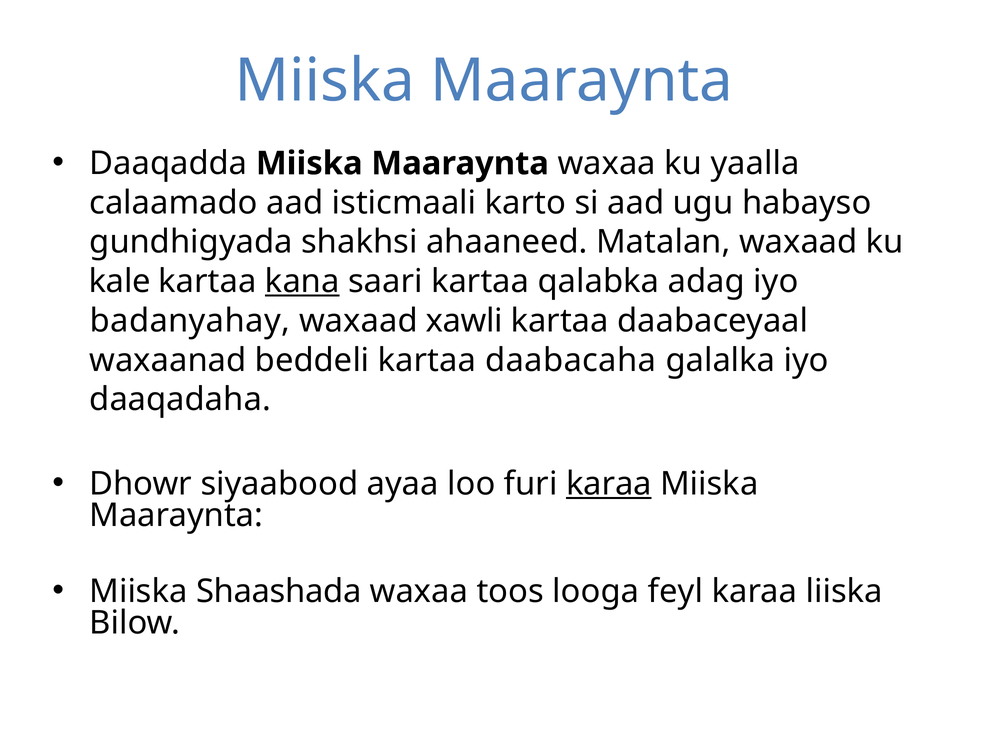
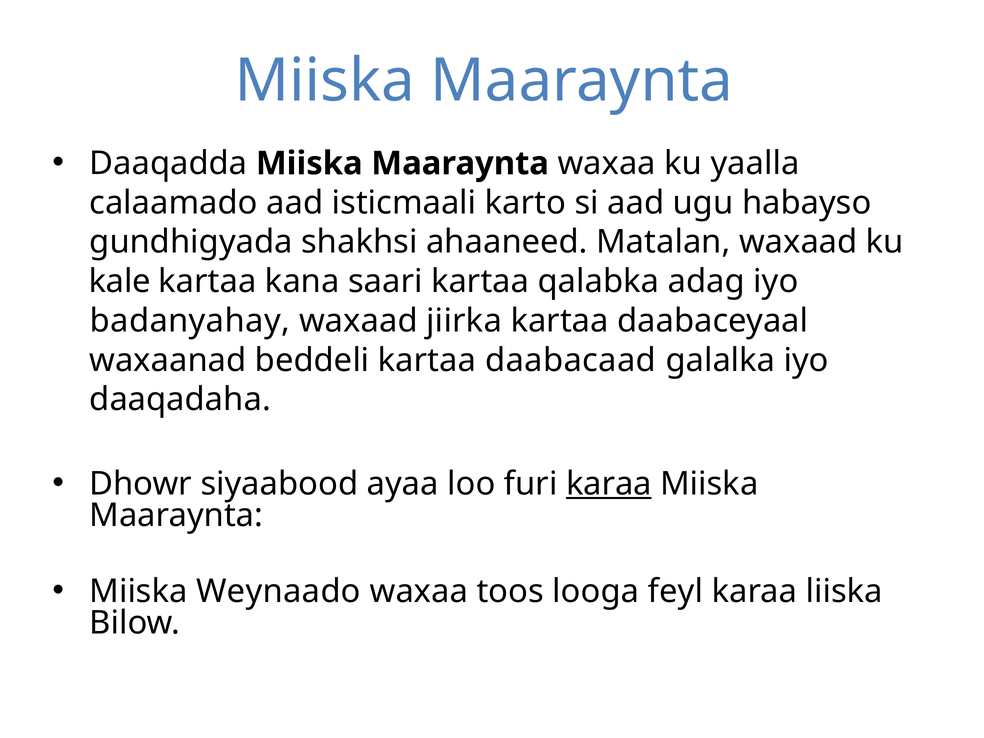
kana underline: present -> none (302, 282)
xawli: xawli -> jiirka (464, 321)
daabacaha: daabacaha -> daabacaad (571, 360)
Shaashada: Shaashada -> Weynaado (278, 591)
